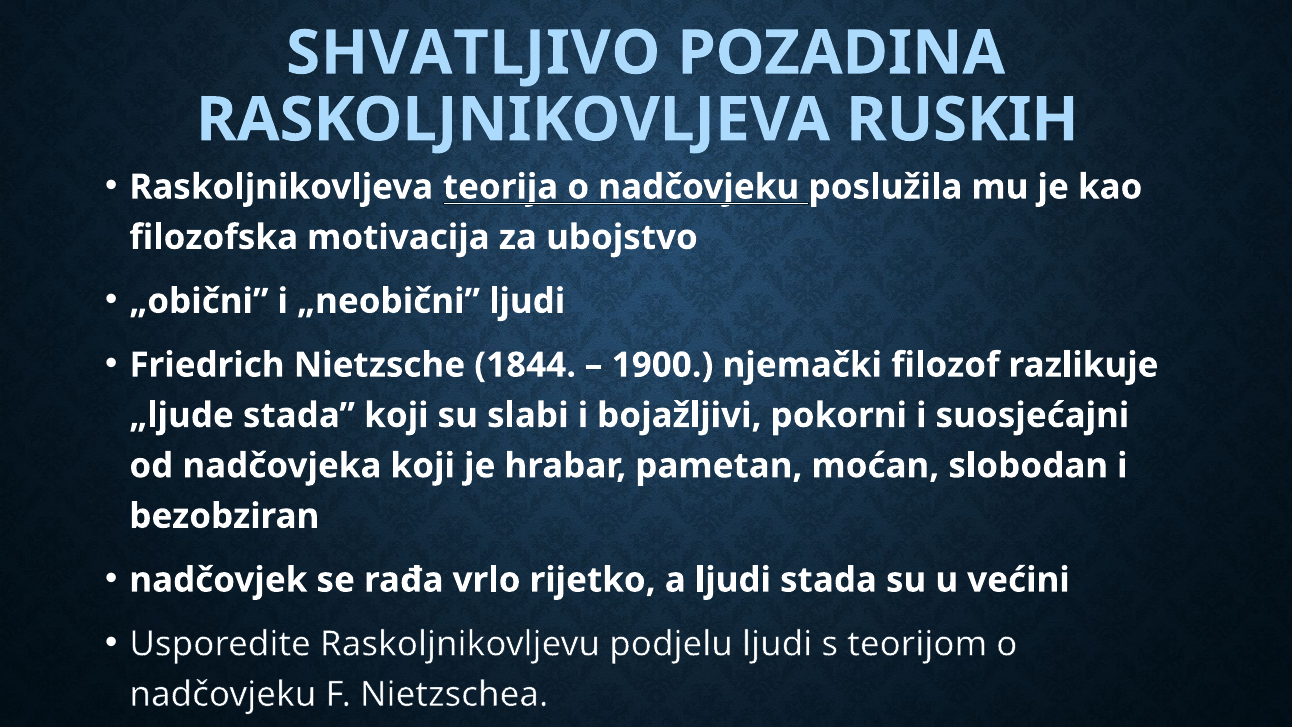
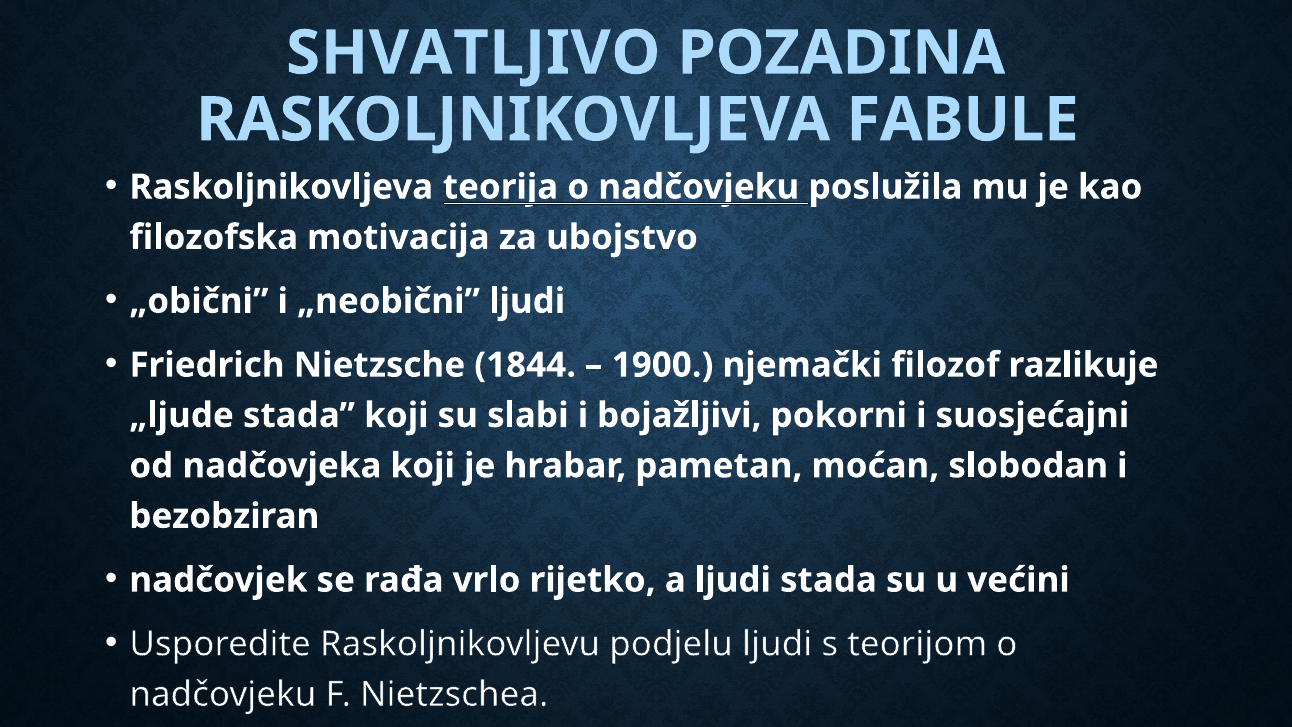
RUSKIH: RUSKIH -> FABULE (962, 120)
